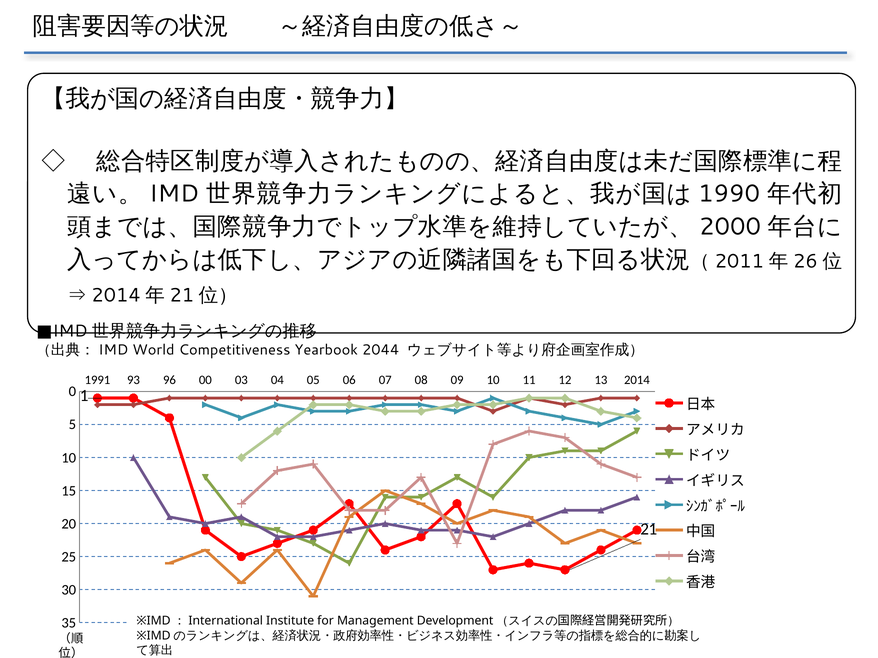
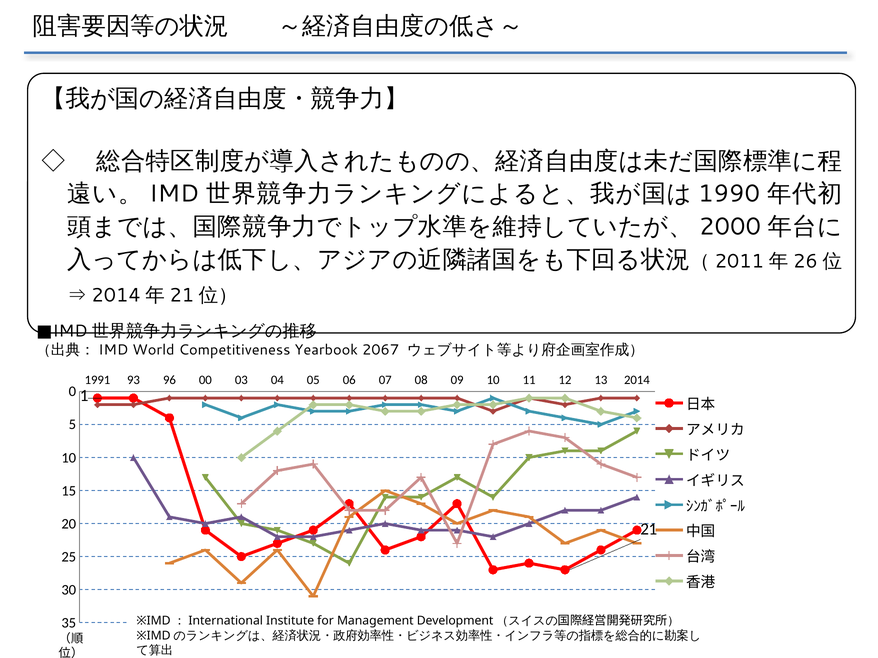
2044: 2044 -> 2067 (381, 350)
